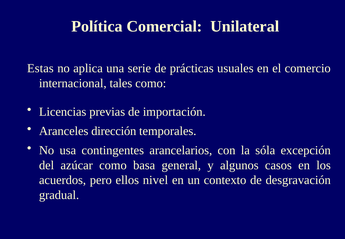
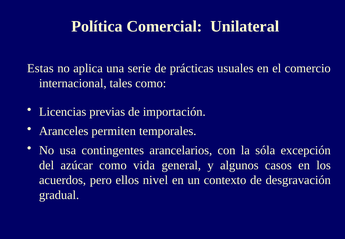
dirección: dirección -> permiten (114, 131)
basa: basa -> vida (144, 165)
